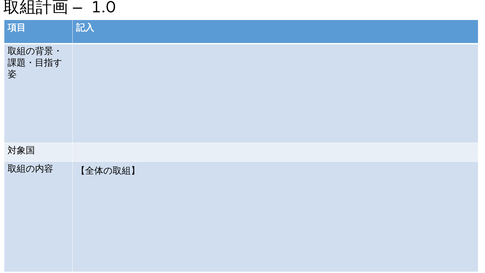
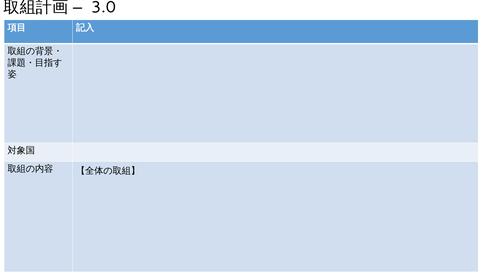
1.0: 1.0 -> 3.0 (103, 7)
